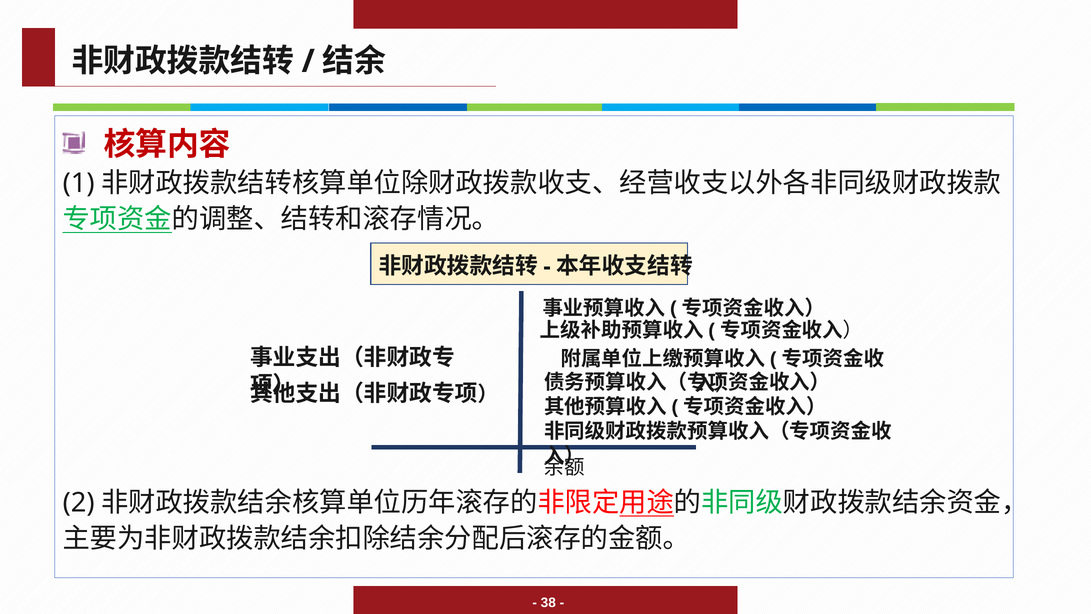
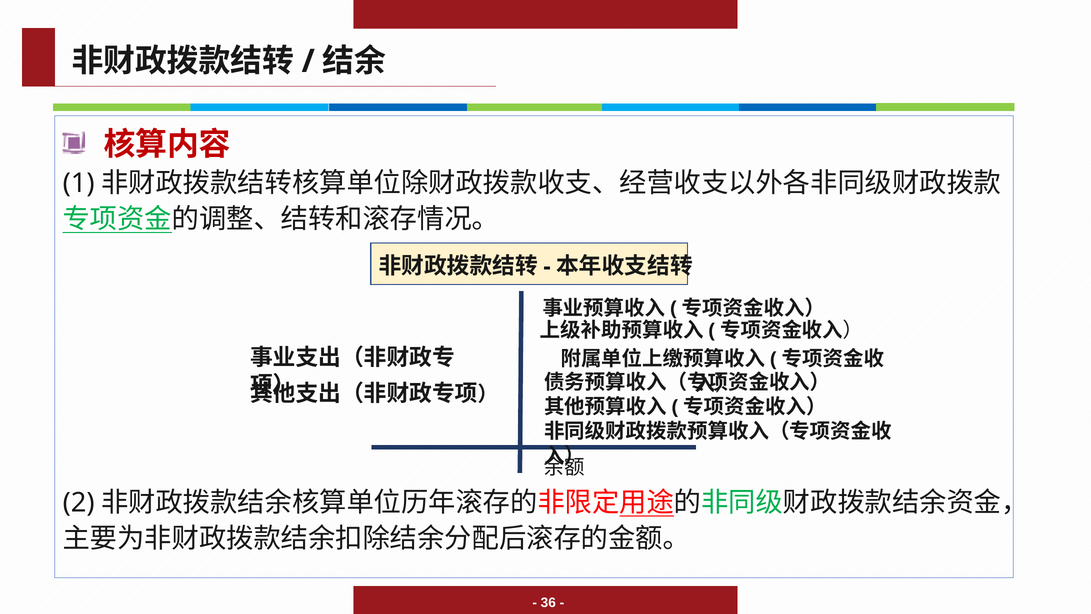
38: 38 -> 36 (548, 602)
